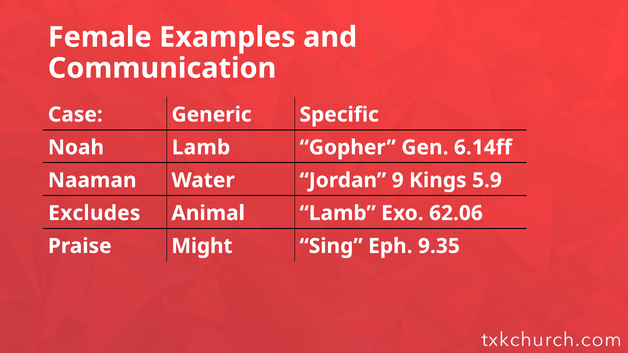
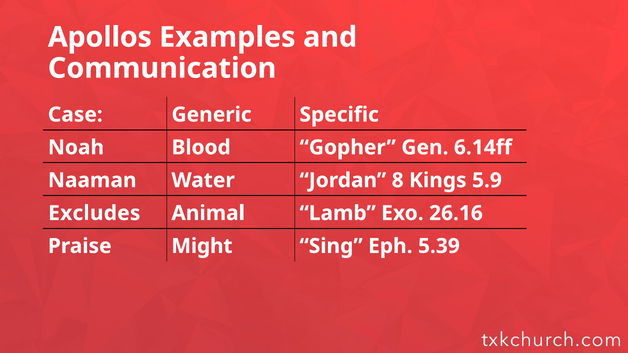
Female: Female -> Apollos (100, 37)
Noah Lamb: Lamb -> Blood (201, 148)
9: 9 -> 8 (398, 180)
62.06: 62.06 -> 26.16 (456, 213)
9.35: 9.35 -> 5.39 (439, 246)
